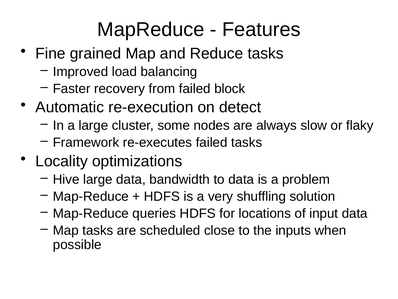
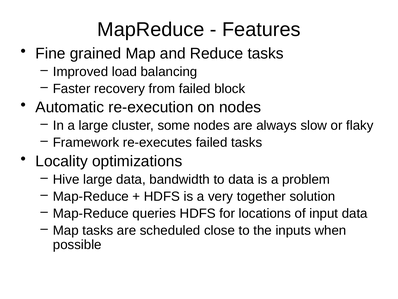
on detect: detect -> nodes (240, 107)
shuffling: shuffling -> together (261, 196)
